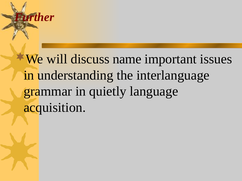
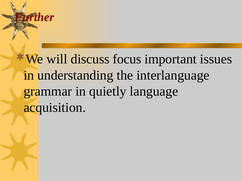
name: name -> focus (127, 59)
